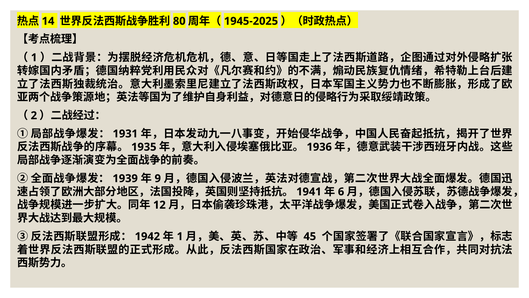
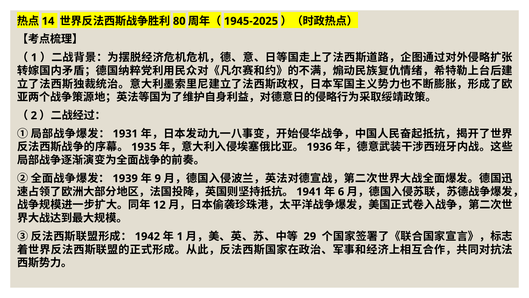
45: 45 -> 29 (310, 236)
